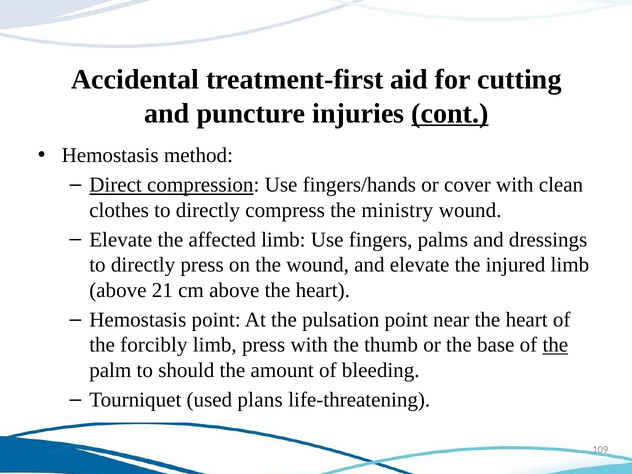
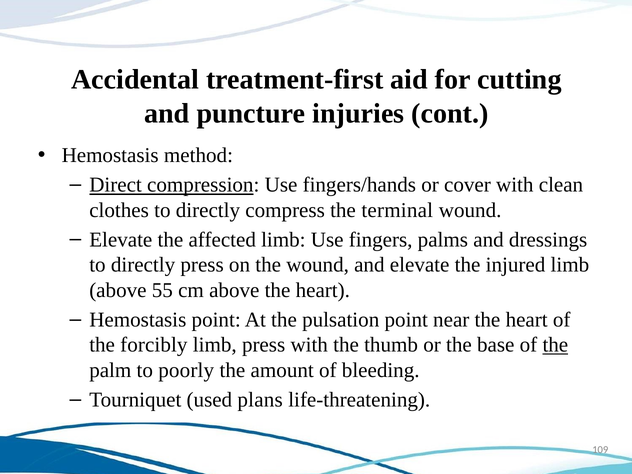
cont underline: present -> none (450, 113)
ministry: ministry -> terminal (397, 210)
21: 21 -> 55 (162, 290)
should: should -> poorly (186, 370)
